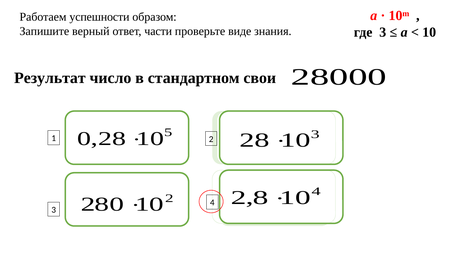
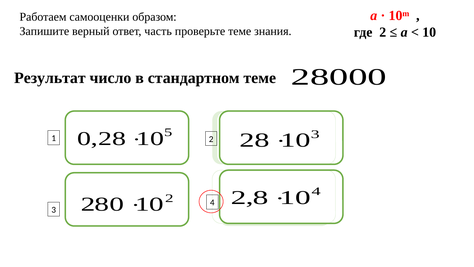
успешности: успешности -> самооценки (99, 17)
части: части -> часть (158, 31)
проверьте виде: виде -> теме (240, 31)
где 3: 3 -> 2 (383, 32)
стандартном свои: свои -> теме (260, 78)
